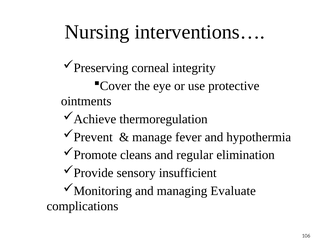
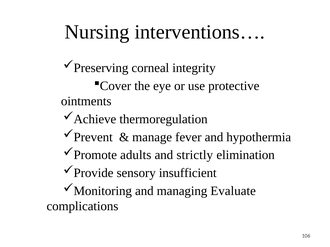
cleans: cleans -> adults (136, 155)
regular: regular -> strictly (195, 155)
